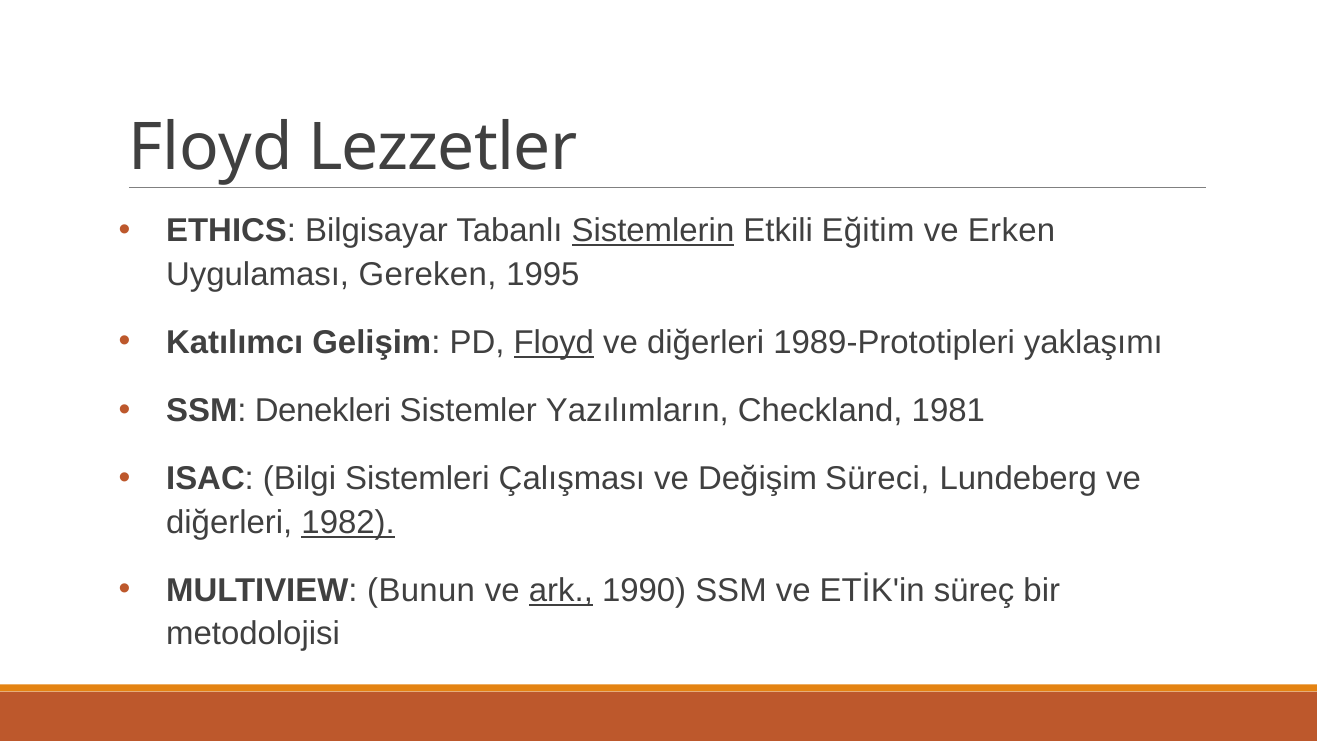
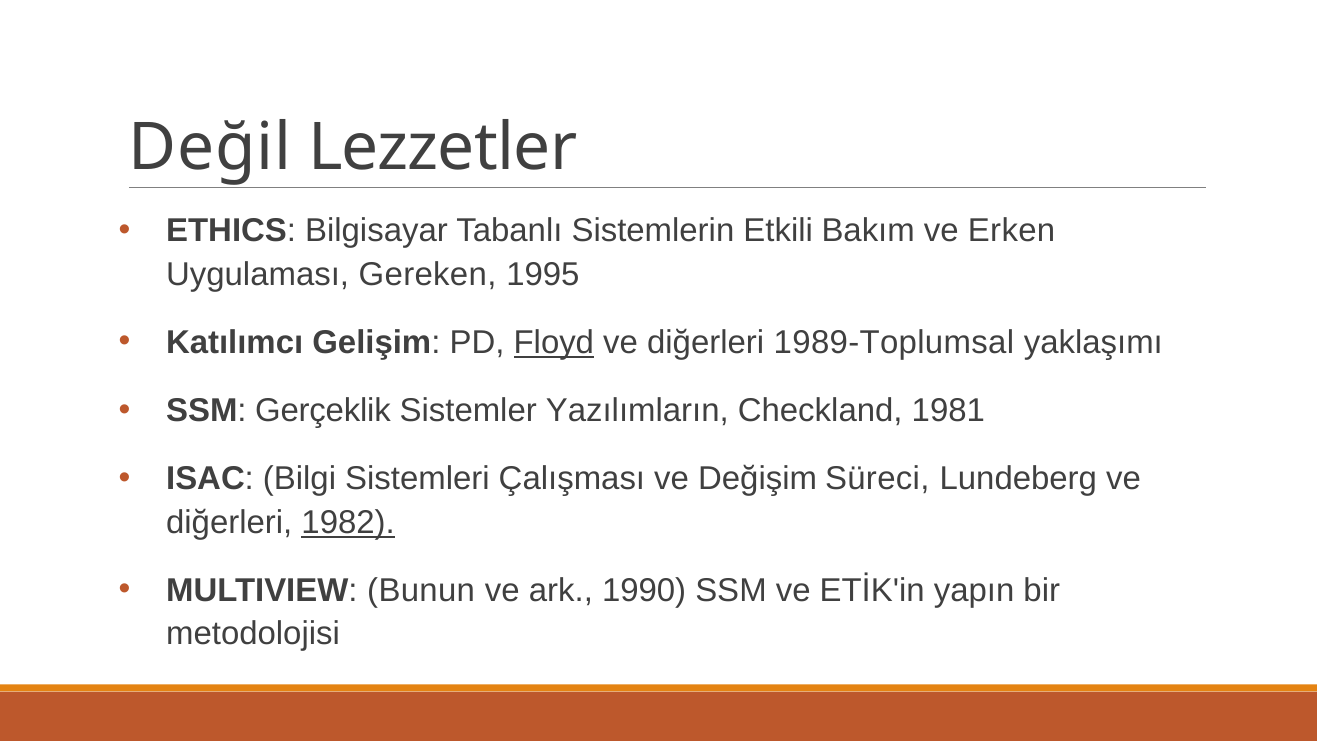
Floyd: Floyd -> Değil (210, 148)
Sistemlerin underline: present -> none (653, 231)
Eğitim: Eğitim -> Bakım (868, 231)
1989-Prototipleri: 1989-Prototipleri -> 1989-Toplumsal (894, 343)
Denekleri: Denekleri -> Gerçeklik (323, 411)
ark underline: present -> none (561, 590)
süreç: süreç -> yapın (974, 590)
